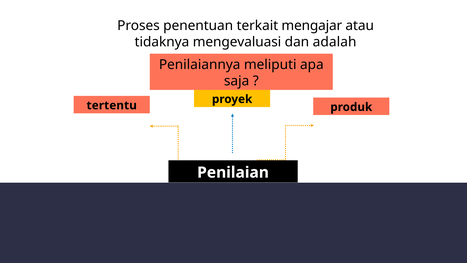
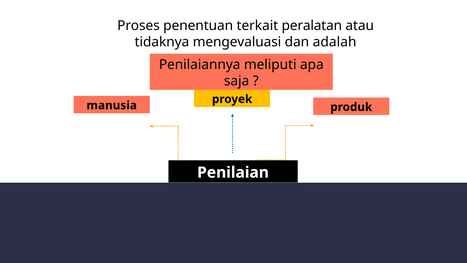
mengajar: mengajar -> peralatan (312, 25)
tertentu: tertentu -> manusia (112, 105)
